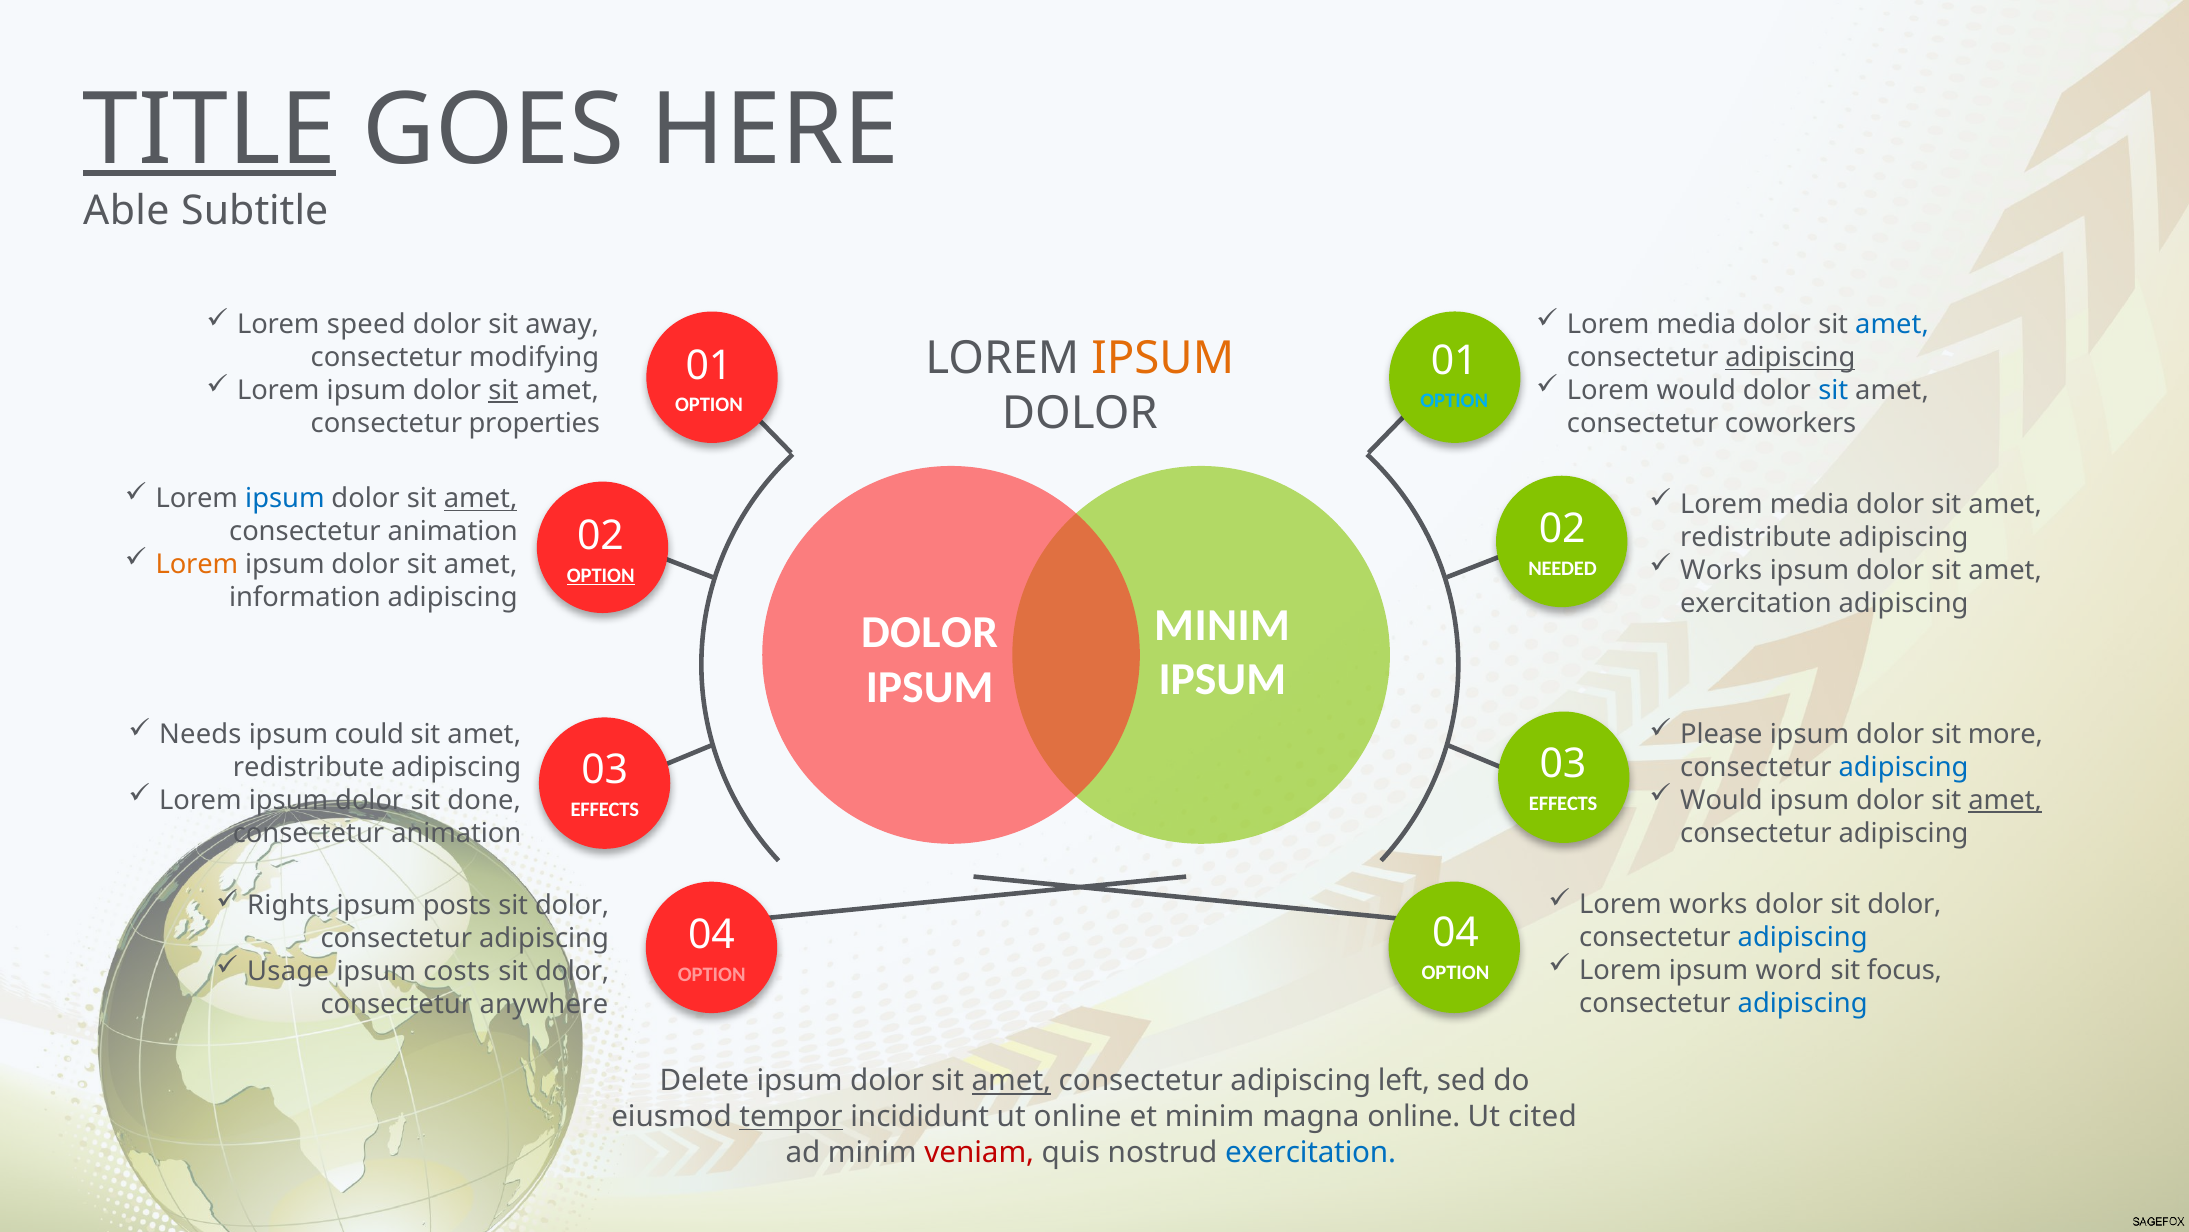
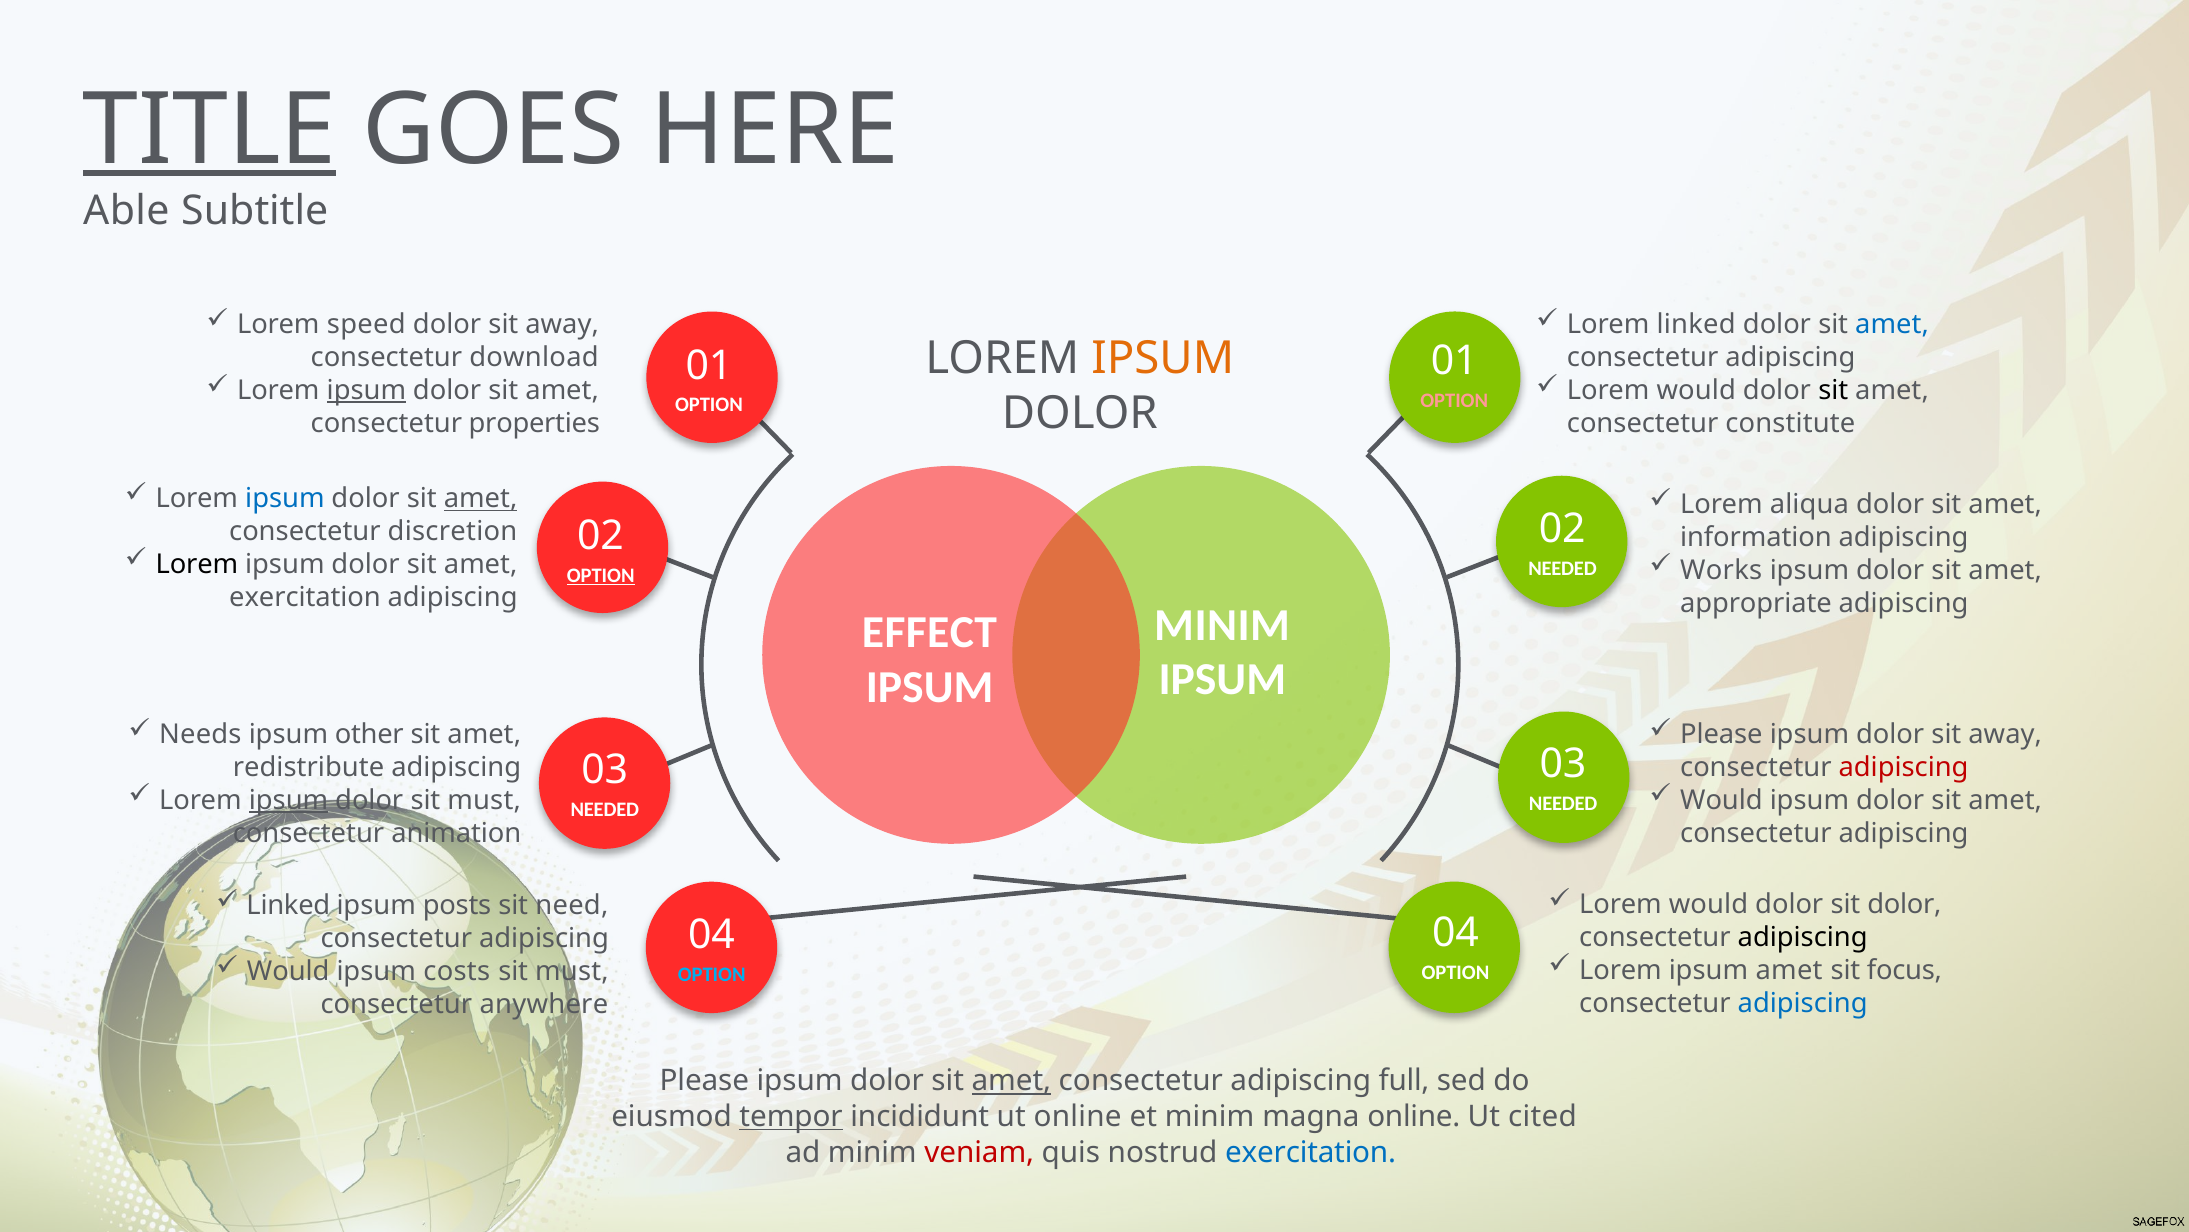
media: media -> linked (1696, 325)
modifying: modifying -> download (534, 357)
adipiscing underline: present -> none (1790, 357)
ipsum underline: none -> present (366, 390)
sit underline: present -> none (503, 390)
sit colour: blue -> black (1833, 390)
OPTION colour: light blue -> pink (1454, 401)
coworkers: coworkers -> constitute (1790, 423)
media: media -> aliqua (1809, 504)
animation: animation -> discretion (452, 531)
redistribute: redistribute -> information (1756, 537)
Lorem colour: orange -> black (197, 564)
information: information -> exercitation (305, 597)
exercitation: exercitation -> appropriate (1756, 603)
DOLOR: DOLOR -> EFFECT (929, 632)
could: could -> other (369, 734)
ipsum dolor sit more: more -> away (2005, 734)
adipiscing colour: blue -> red (1904, 767)
ipsum underline: none -> present (289, 800)
dolor sit done: done -> must (484, 800)
amet underline: present -> none (2005, 800)
EFFECTS: EFFECTS -> NEEDED (1563, 803)
EFFECTS: EFFECTS -> NEEDED (605, 809)
works: works -> would (1709, 904)
Rights: Rights -> Linked (288, 905)
dolor: dolor -> need (572, 905)
adipiscing colour: blue -> black (1803, 937)
ipsum word: word -> amet (1789, 970)
Usage: Usage -> Would (288, 971)
dolor: dolor -> must (572, 971)
OPTION colour: pink -> light blue (712, 974)
Delete: Delete -> Please (704, 1080)
left: left -> full (1404, 1080)
